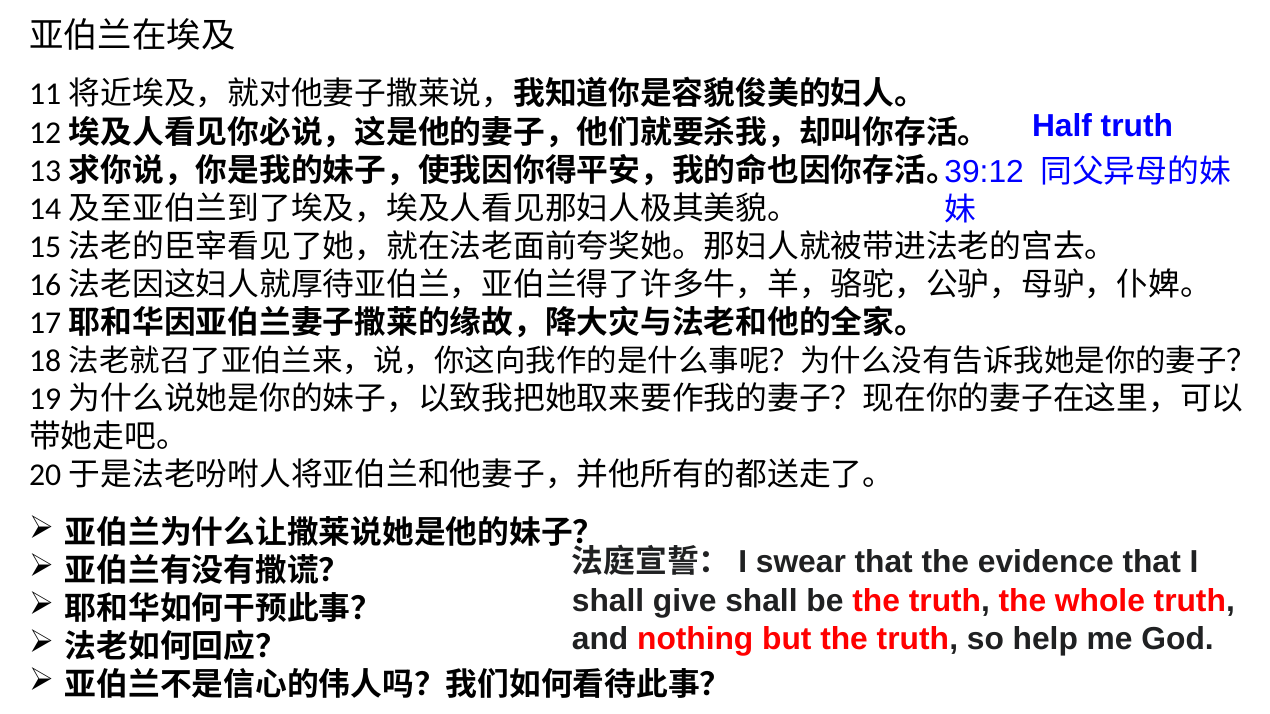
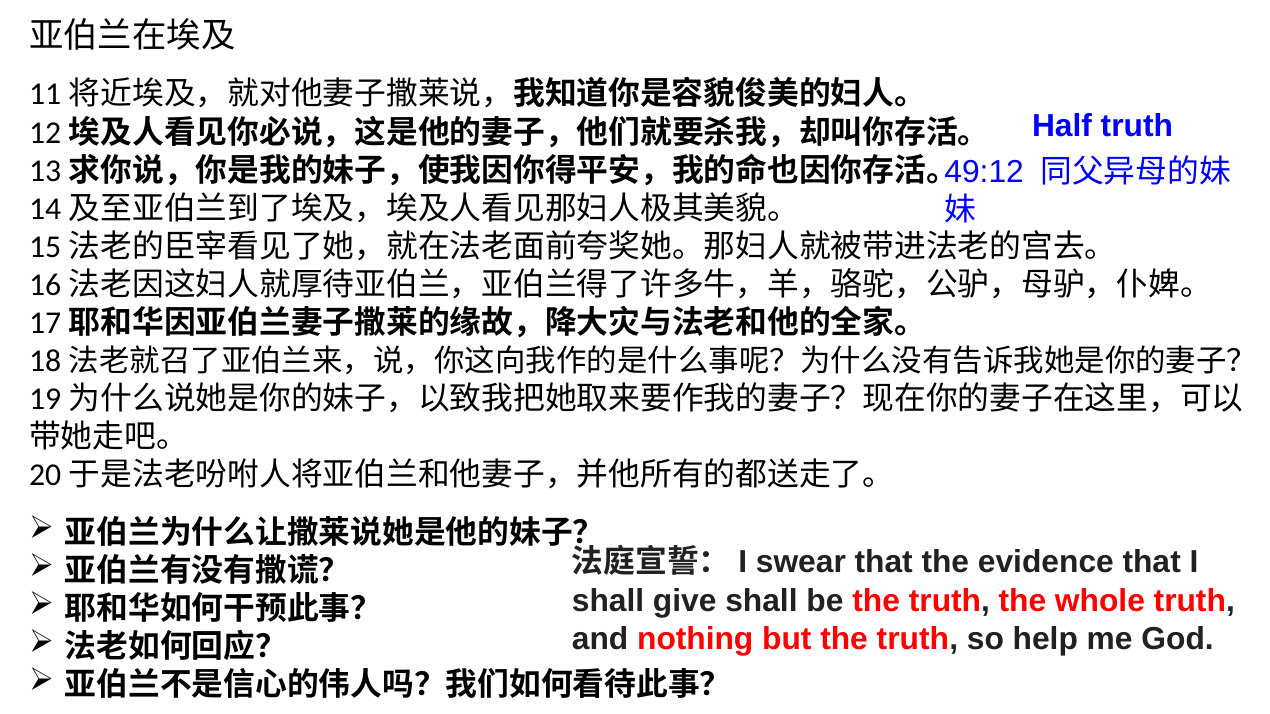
39:12: 39:12 -> 49:12 (984, 172)
